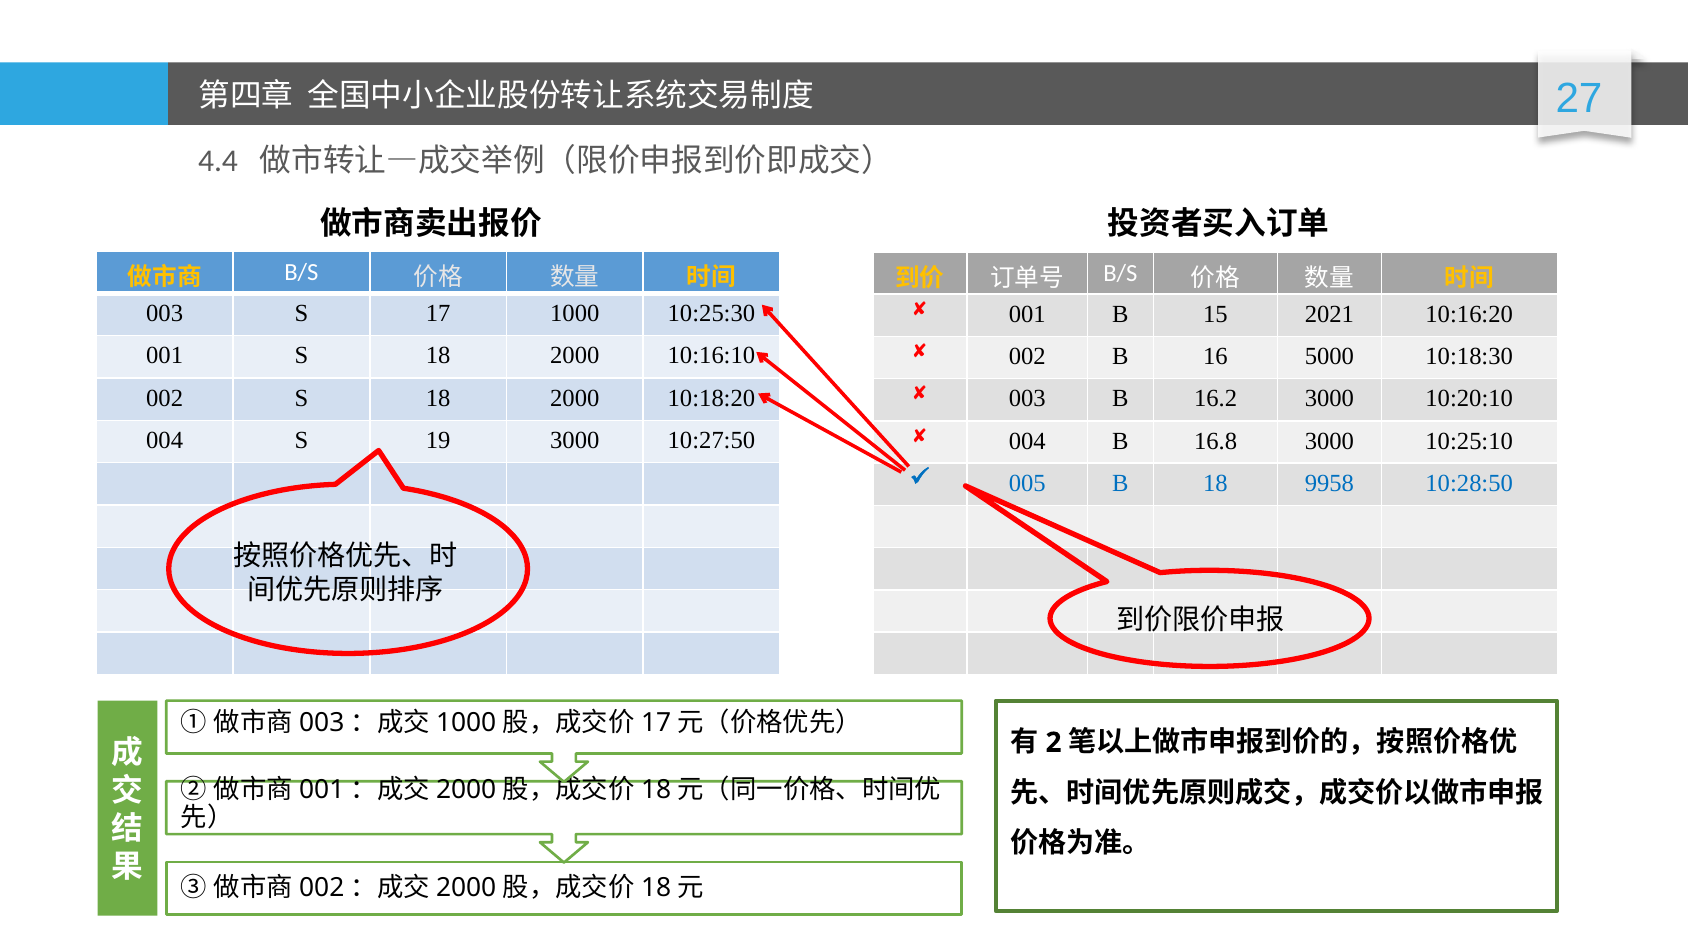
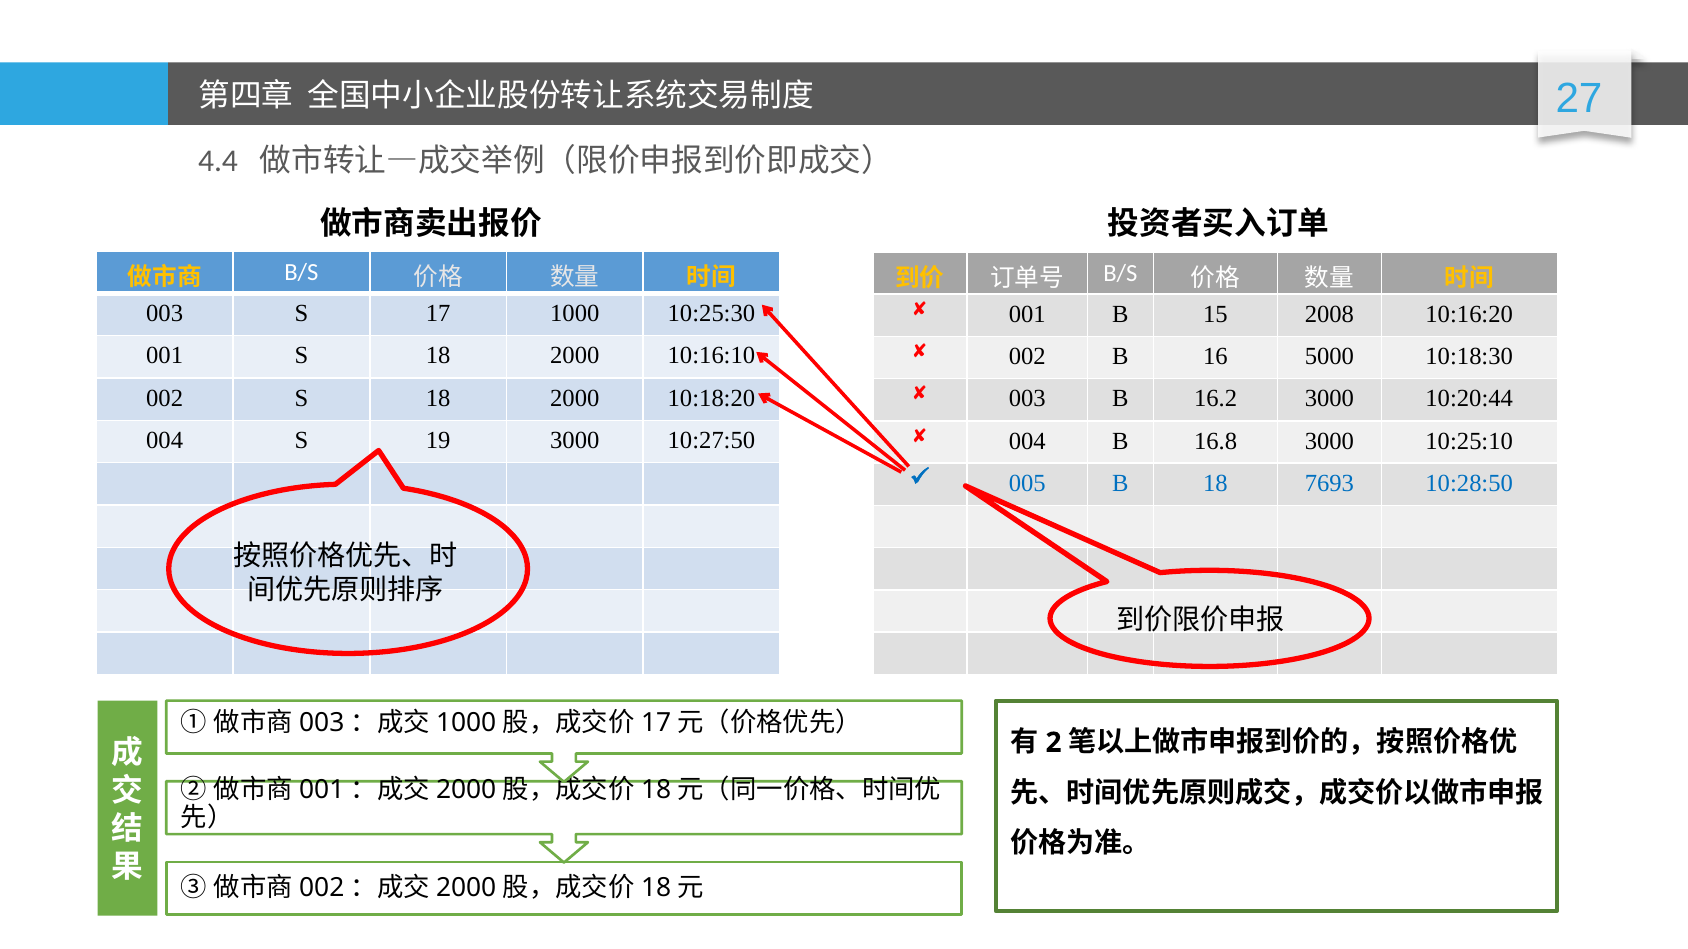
2021: 2021 -> 2008 (1329, 314)
10:20:10: 10:20:10 -> 10:20:44 (1469, 399)
9958: 9958 -> 7693 (1329, 483)
